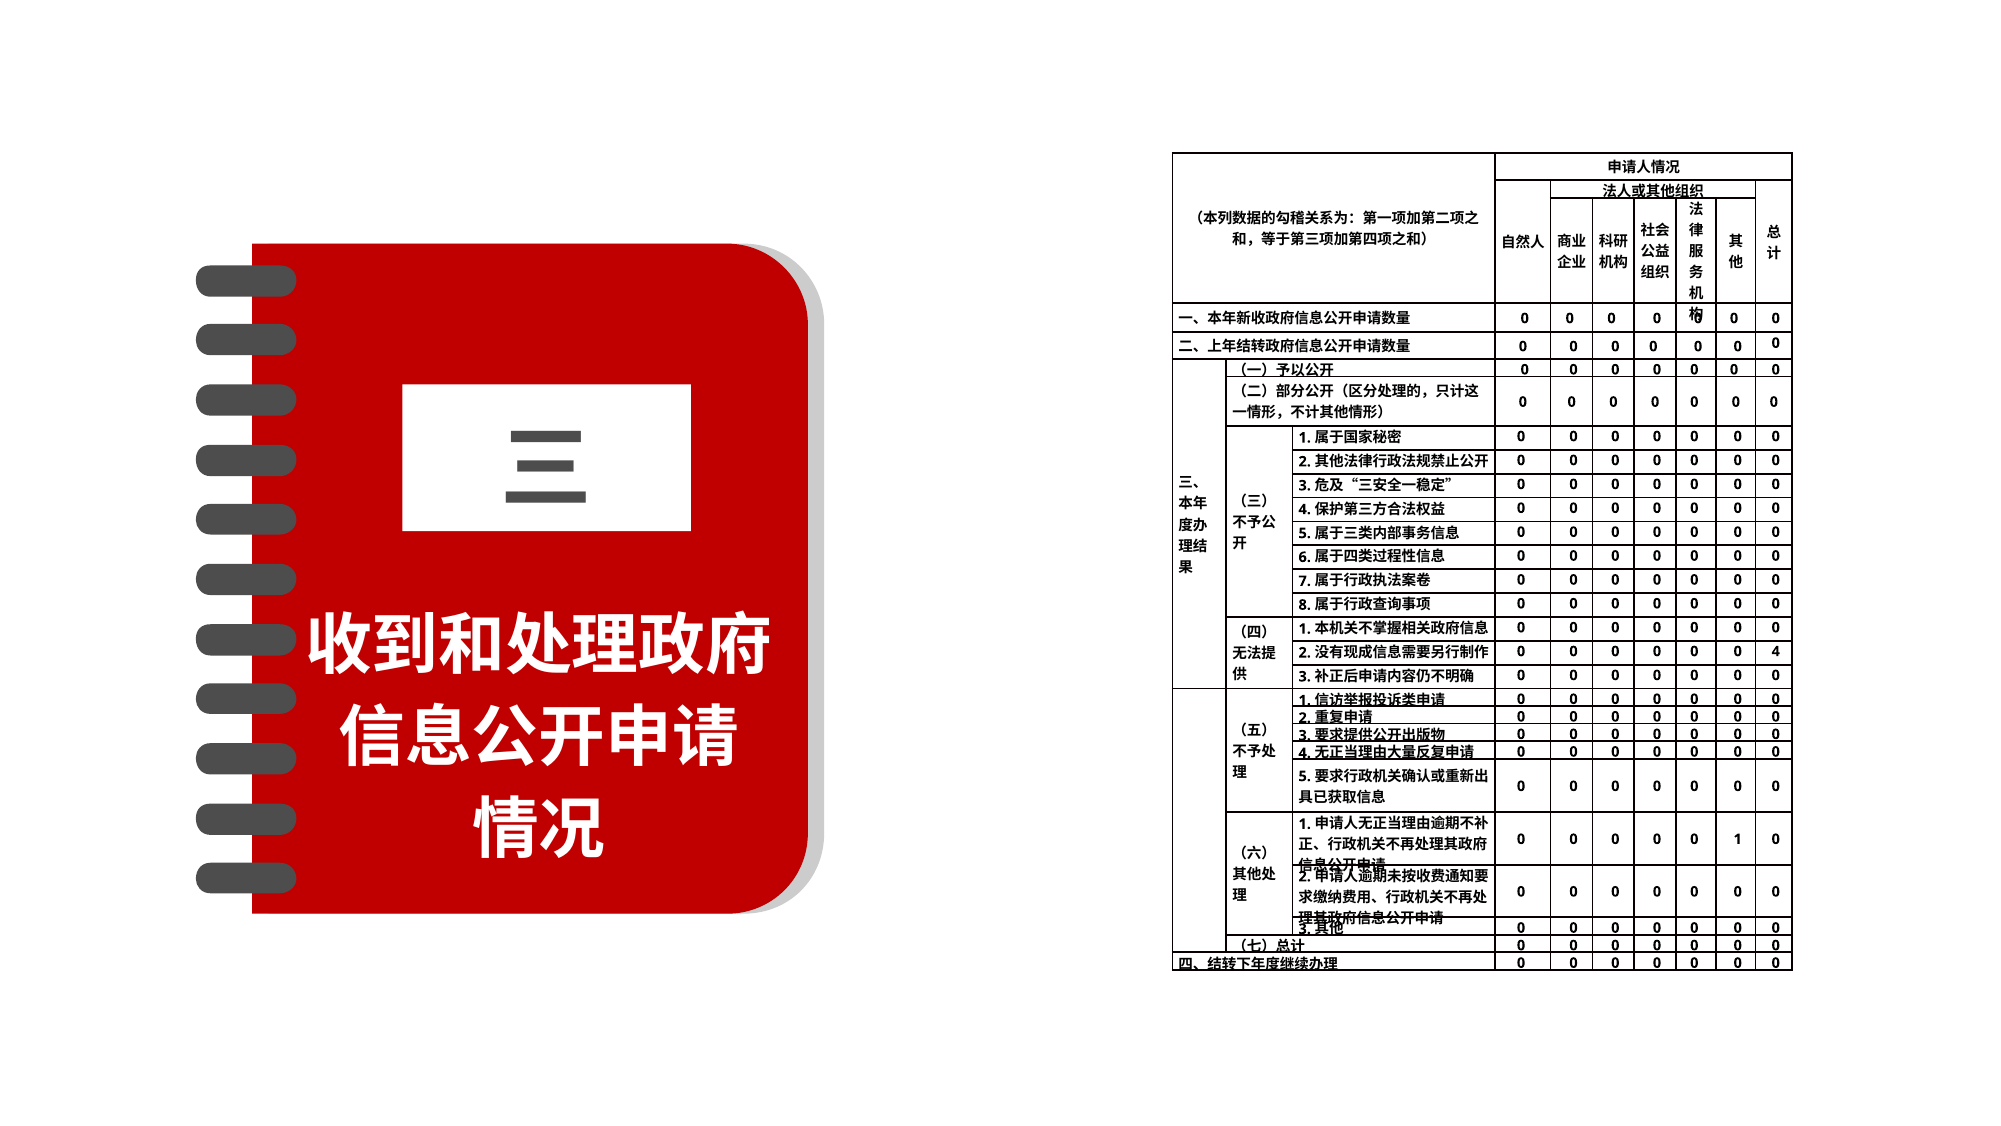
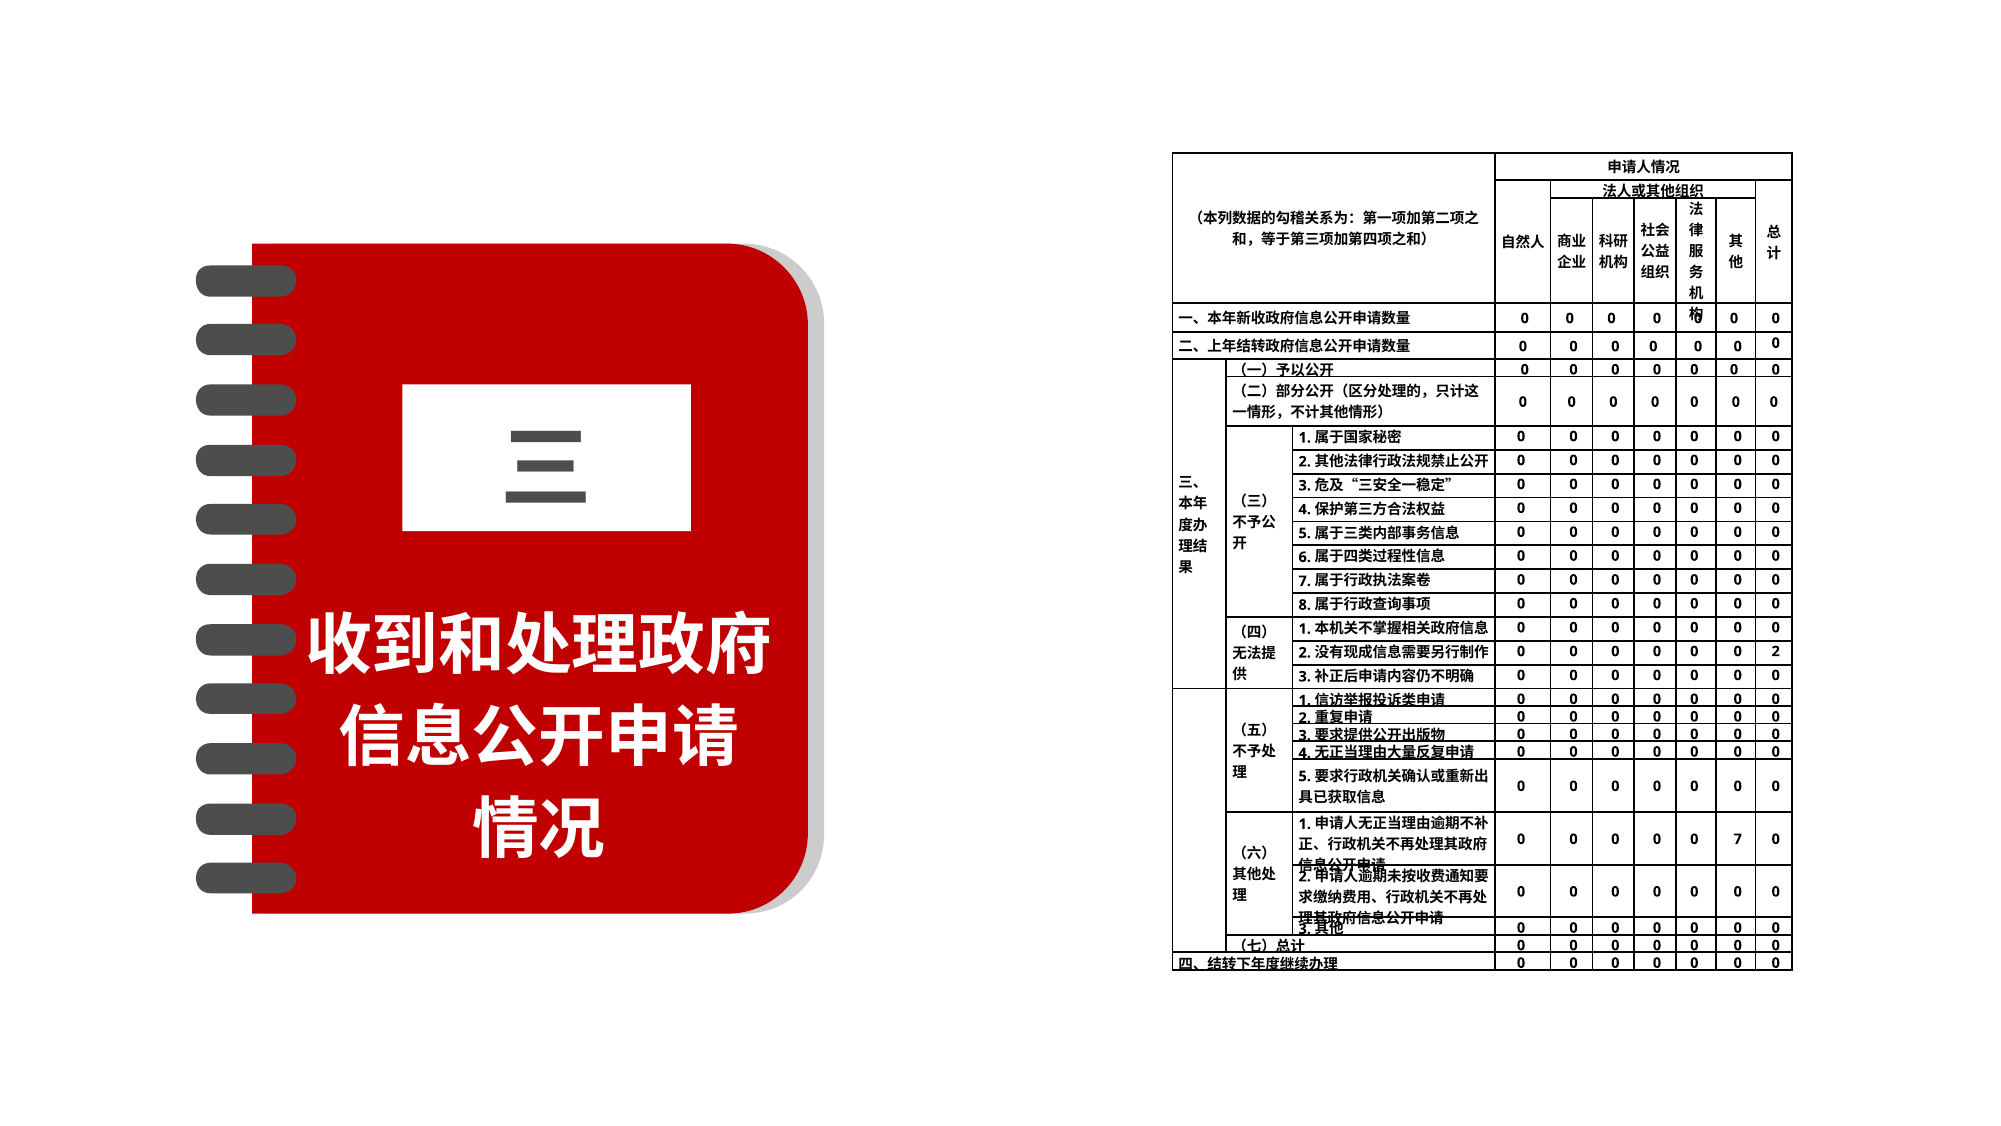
4: 4 -> 2 (1776, 651)
1: 1 -> 7 (1738, 839)
